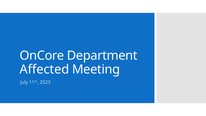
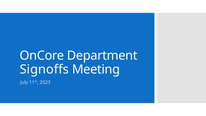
Affected: Affected -> Signoffs (44, 69)
